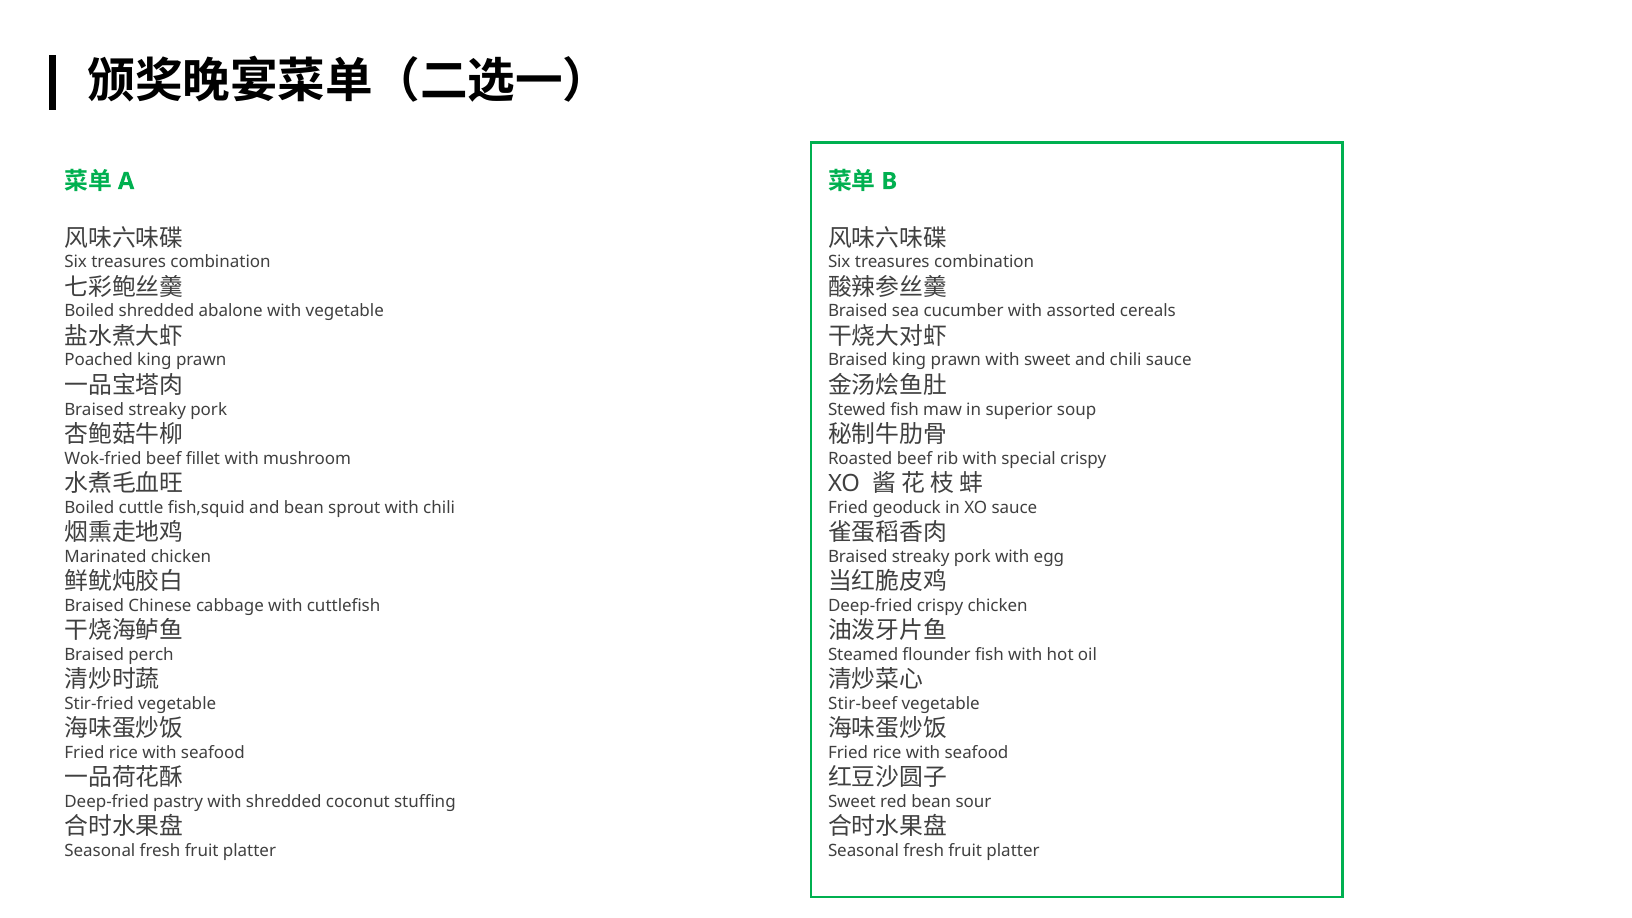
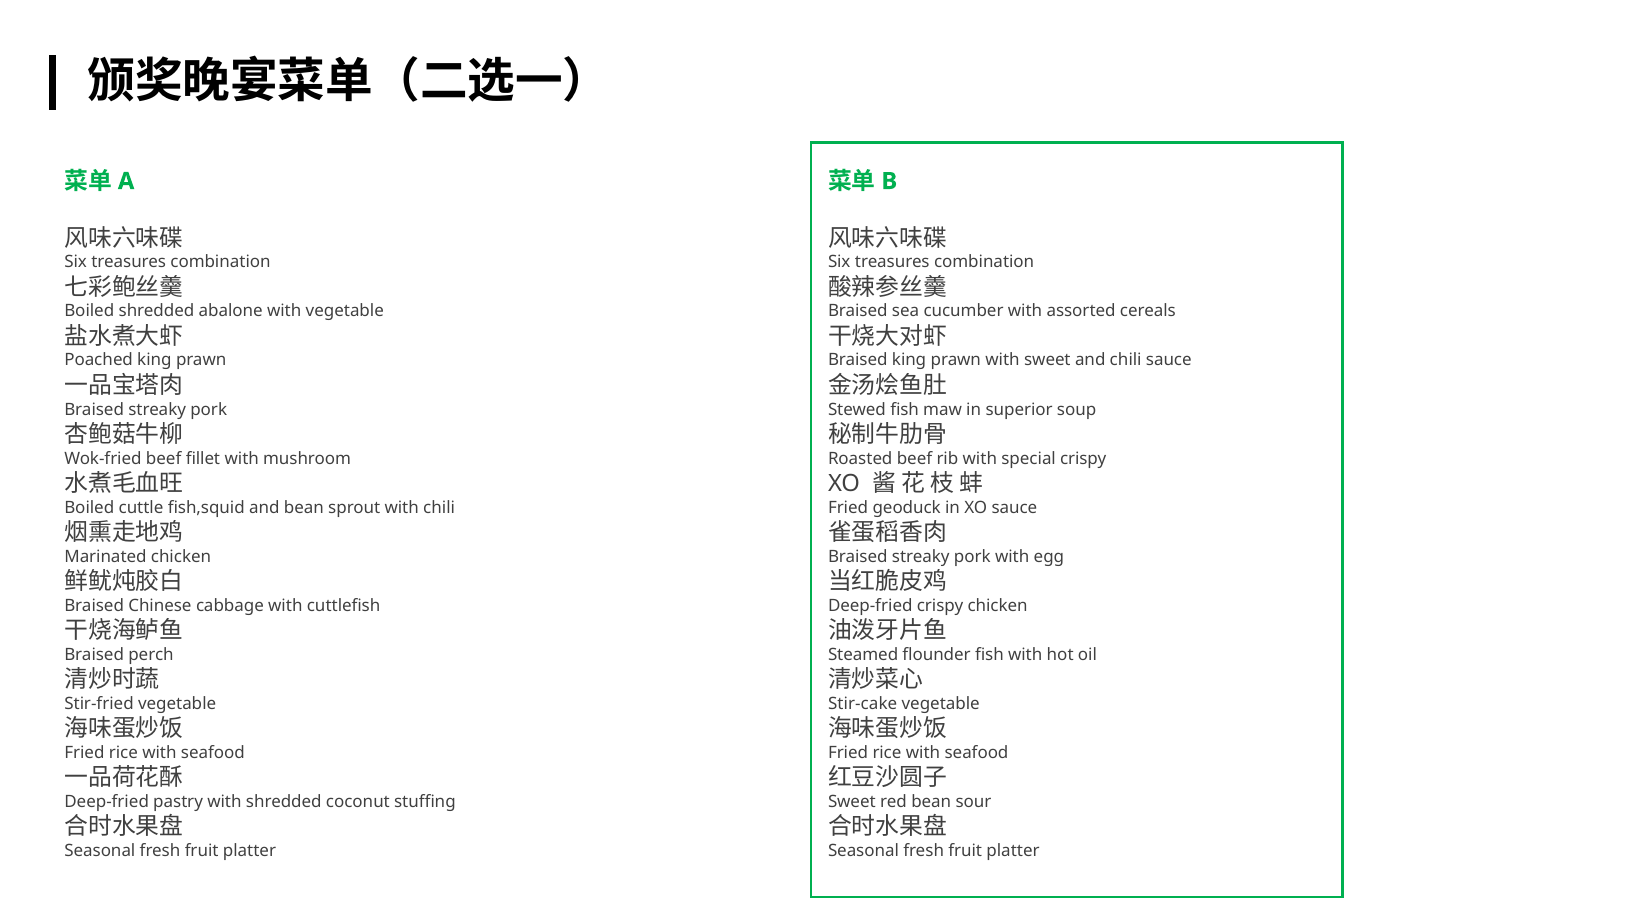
Stir-beef: Stir-beef -> Stir-cake (863, 703)
